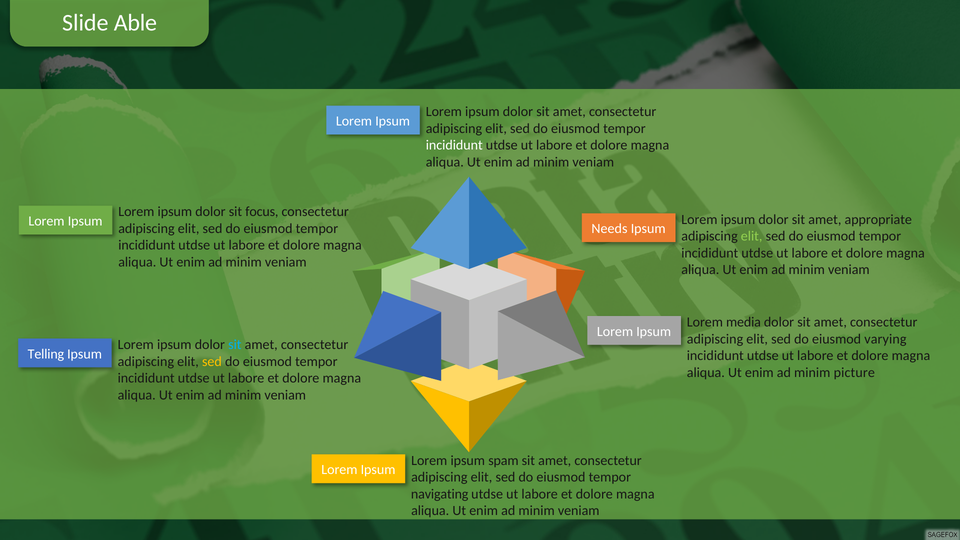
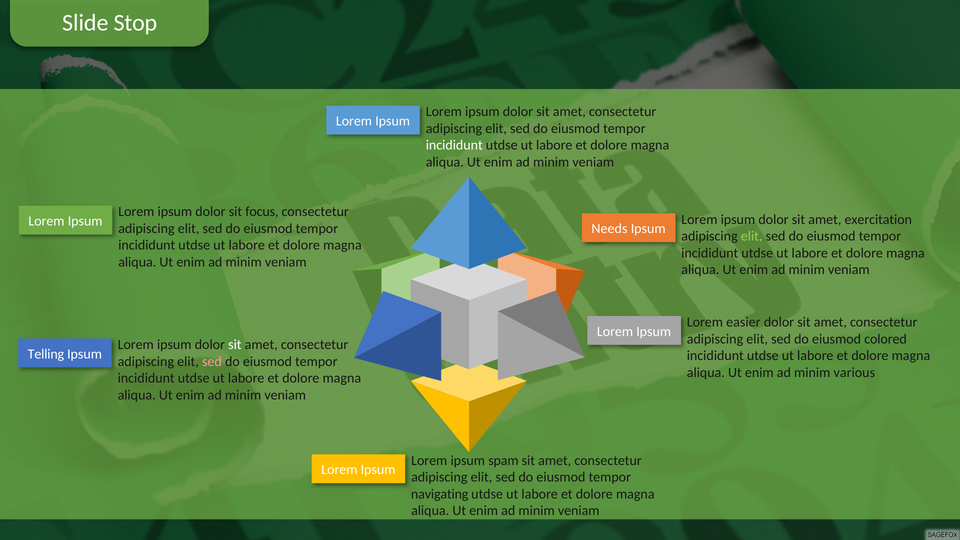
Able: Able -> Stop (135, 23)
appropriate: appropriate -> exercitation (878, 219)
media: media -> easier (743, 322)
varying: varying -> colored (886, 339)
sit colour: light blue -> white (235, 345)
sed colour: yellow -> pink (212, 361)
picture: picture -> various (854, 373)
